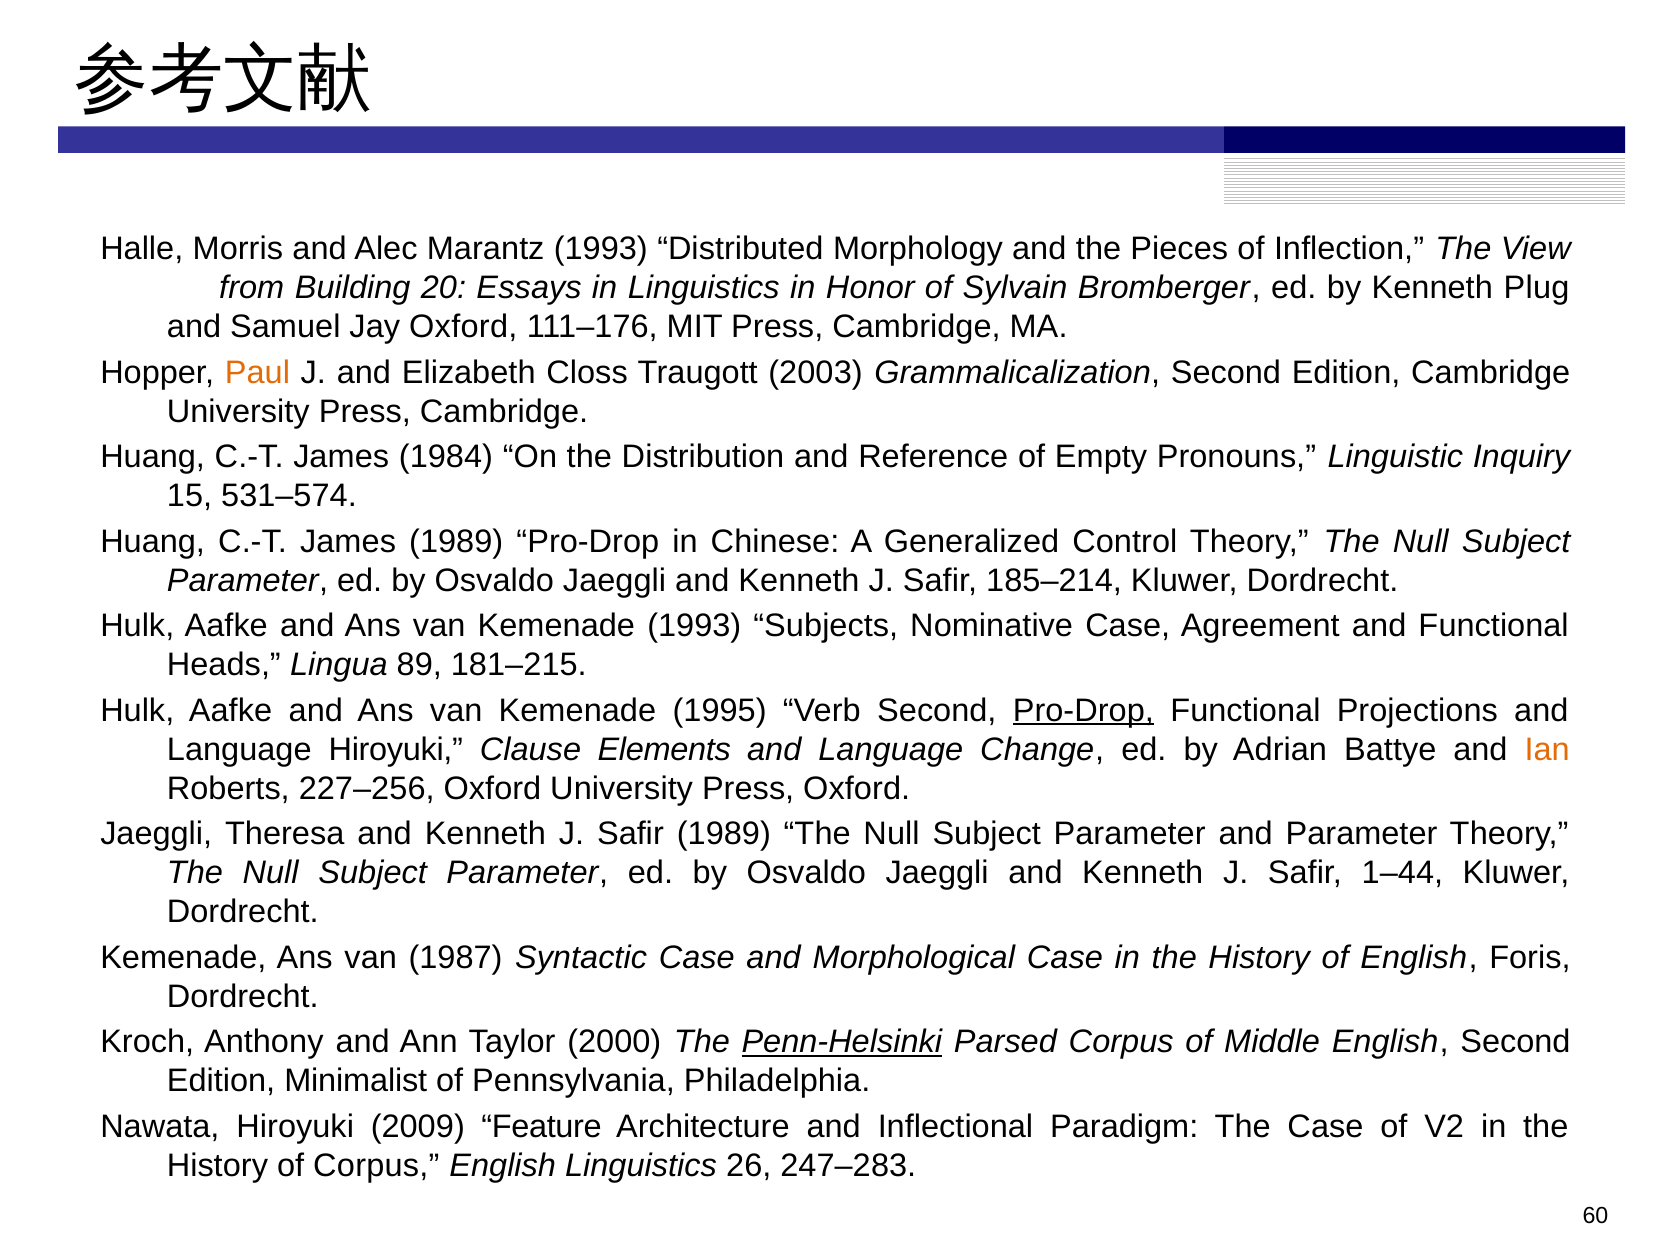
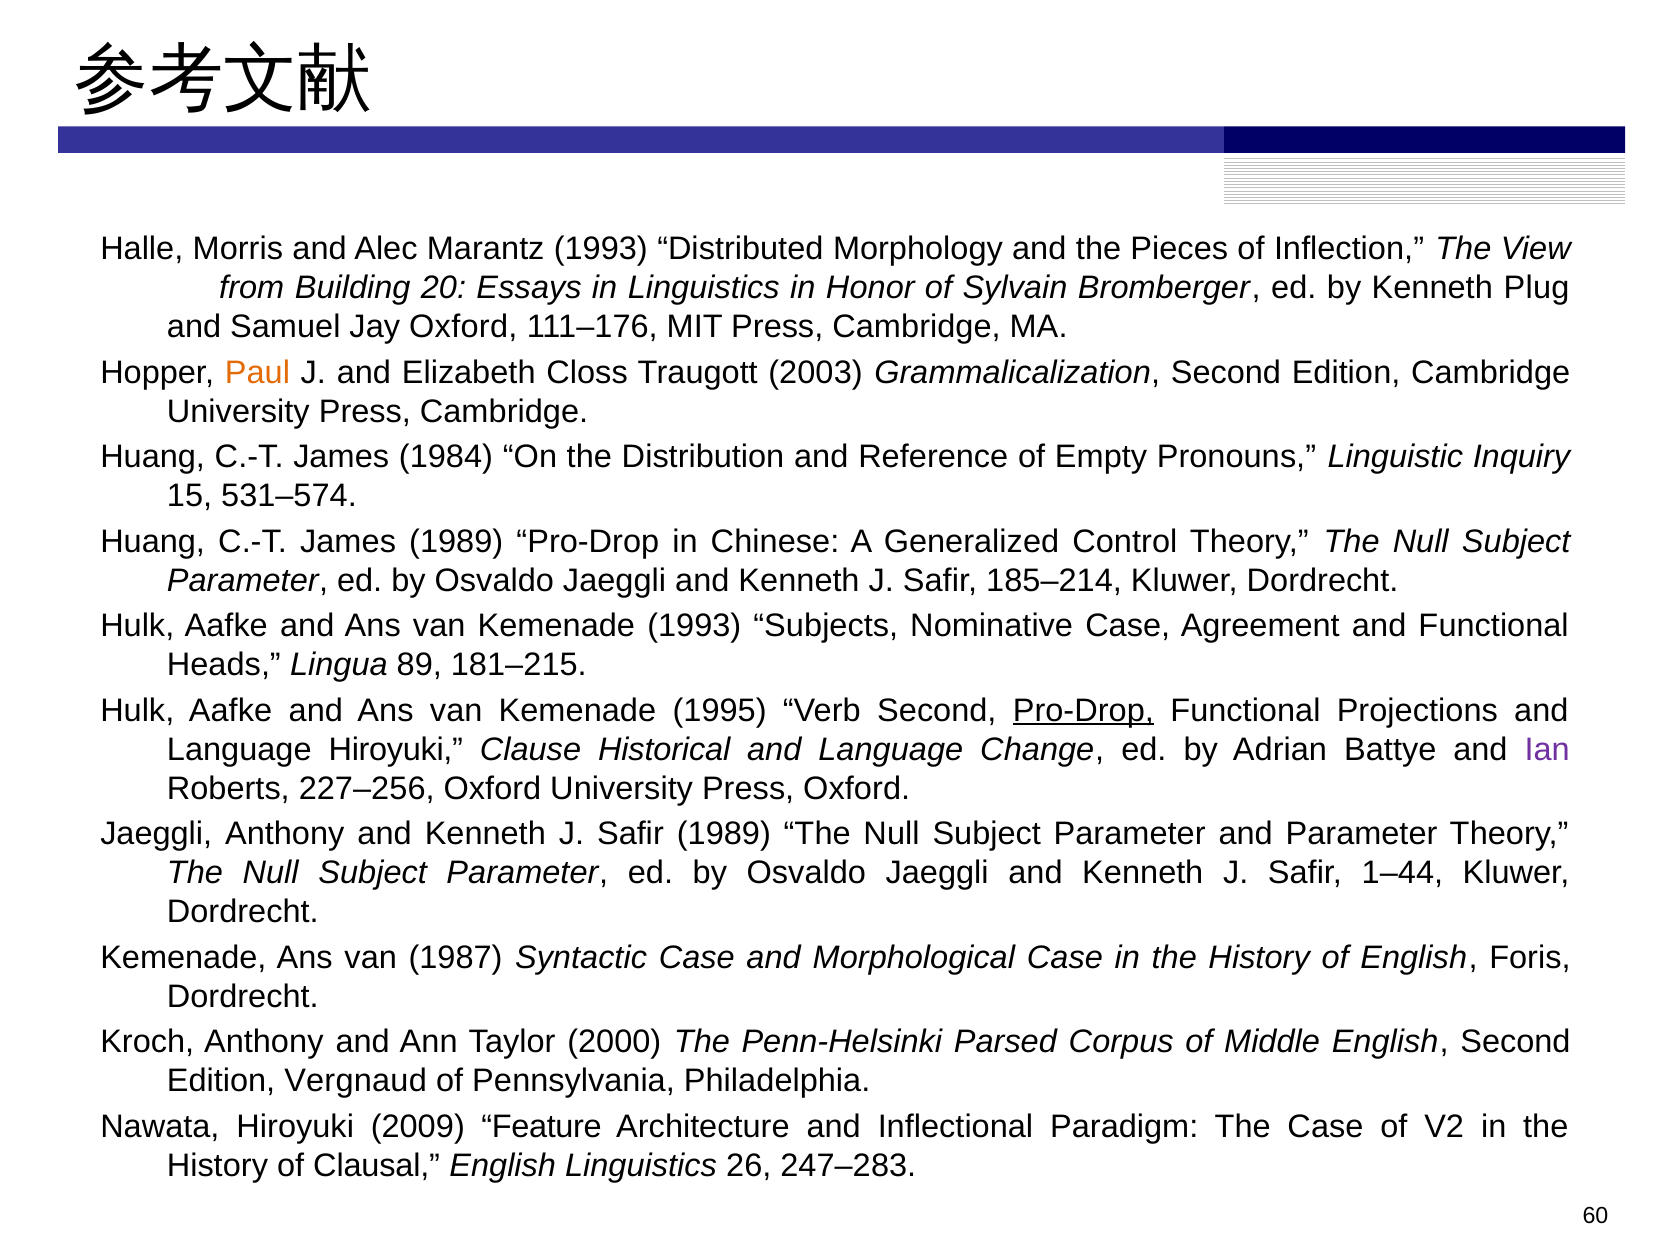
Elements: Elements -> Historical (664, 750)
Ian colour: orange -> purple (1547, 750)
Jaeggli Theresa: Theresa -> Anthony (285, 834)
Penn-Helsinki underline: present -> none (842, 1042)
Minimalist: Minimalist -> Vergnaud (356, 1081)
of Corpus: Corpus -> Clausal (377, 1166)
